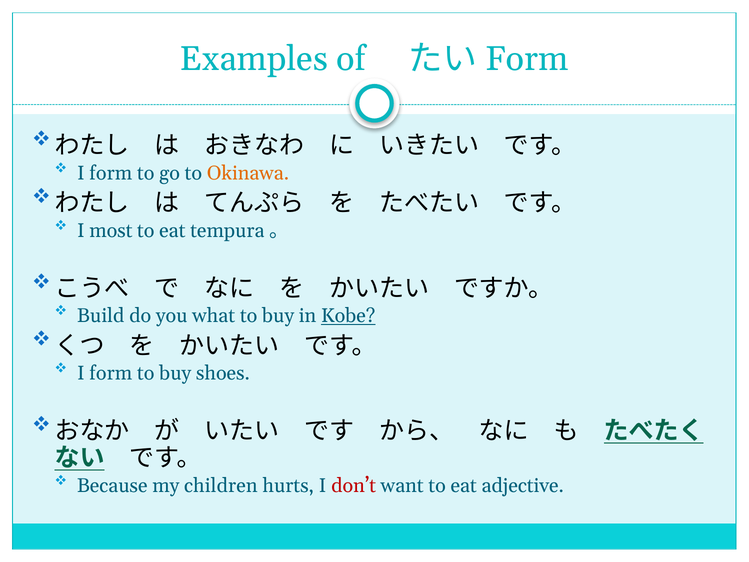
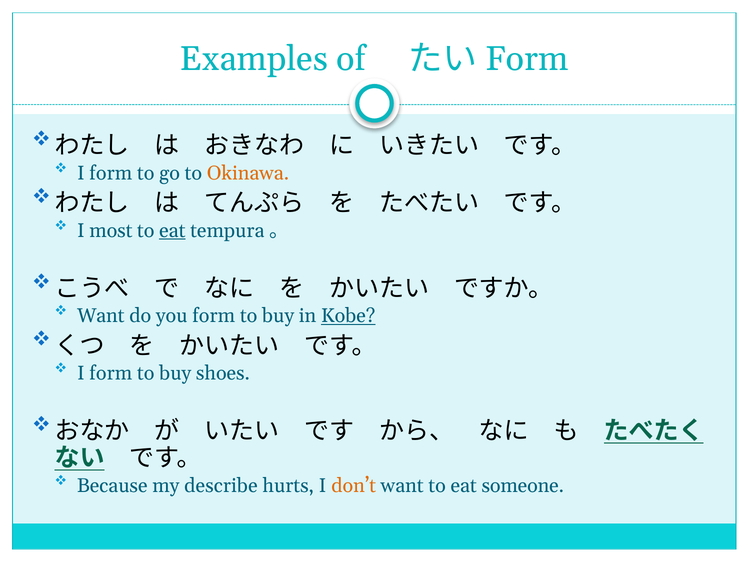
eat underline: none -> present (172, 231)
Build: Build -> Want (101, 316)
you what: what -> form (214, 316)
children: children -> describe (221, 485)
don’t colour: red -> orange (354, 485)
adjective: adjective -> someone (523, 485)
